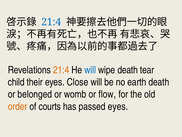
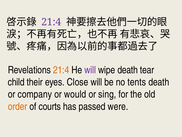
21:4 colour: blue -> purple (51, 22)
will colour: blue -> purple (90, 70)
earth: earth -> tents (137, 82)
belonged: belonged -> company (35, 94)
womb: womb -> would (75, 94)
flow: flow -> sing (107, 94)
passed eyes: eyes -> were (118, 106)
